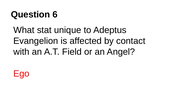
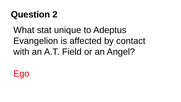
6: 6 -> 2 (55, 14)
